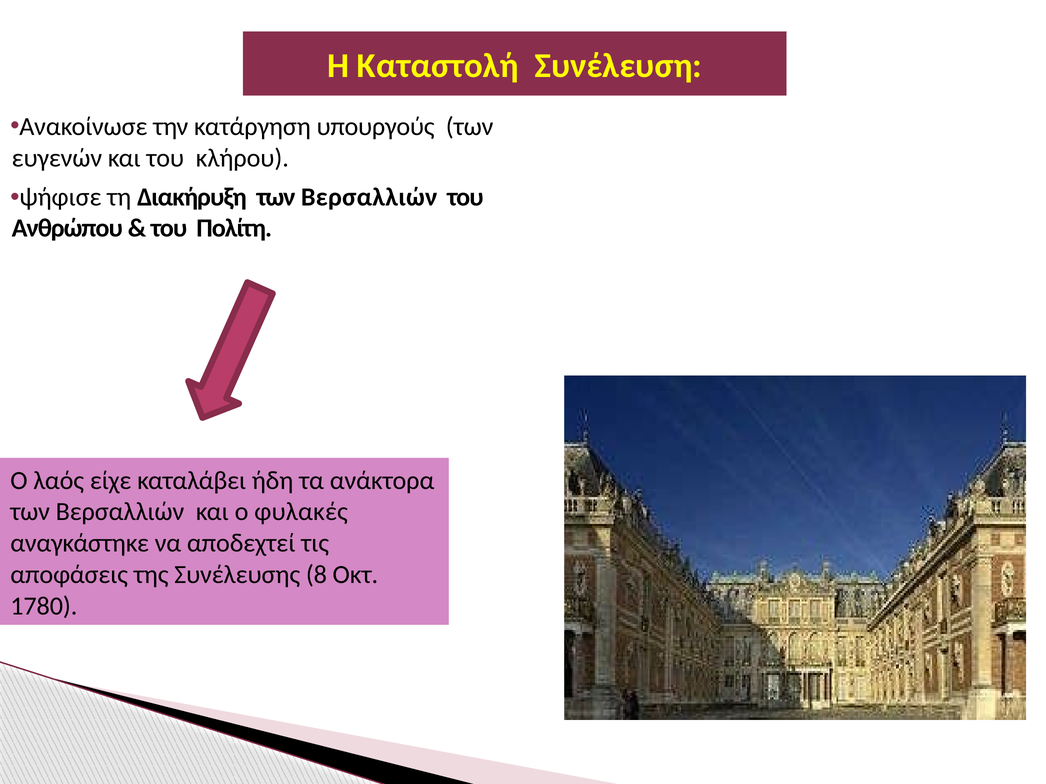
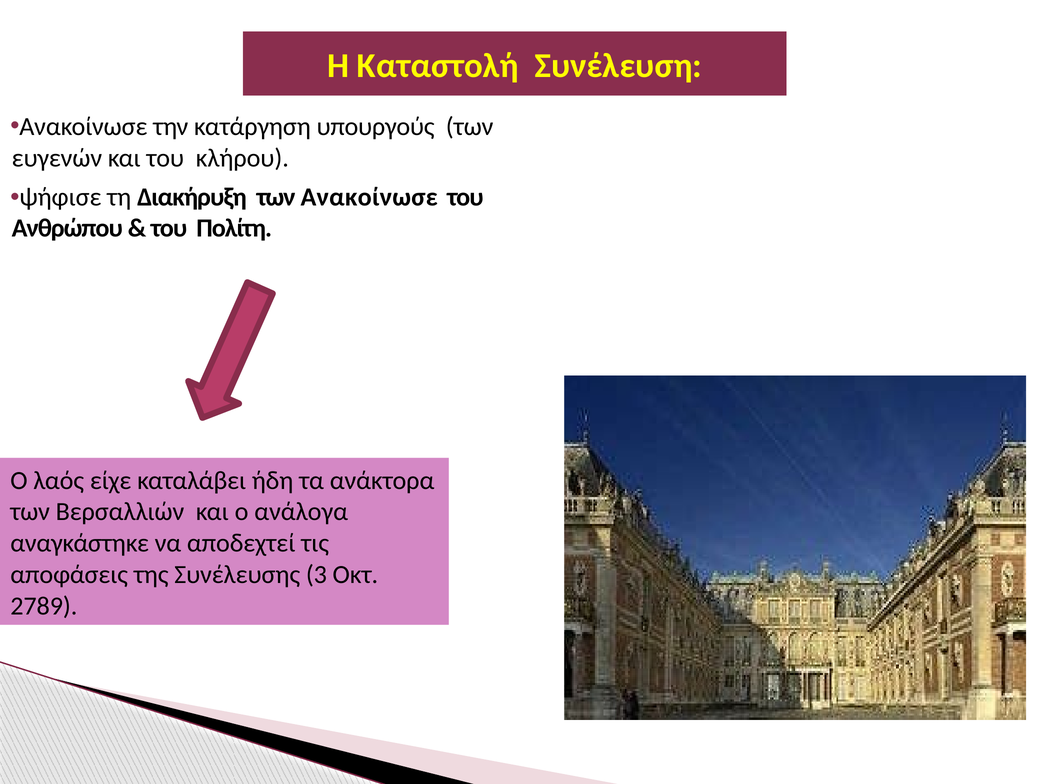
Διακήρυξη των Βερσαλλιών: Βερσαλλιών -> Ανακοίνωσε (369, 197)
φυλακές: φυλακές -> ανάλογα (301, 512)
8: 8 -> 3 (316, 575)
1780: 1780 -> 2789 (44, 606)
